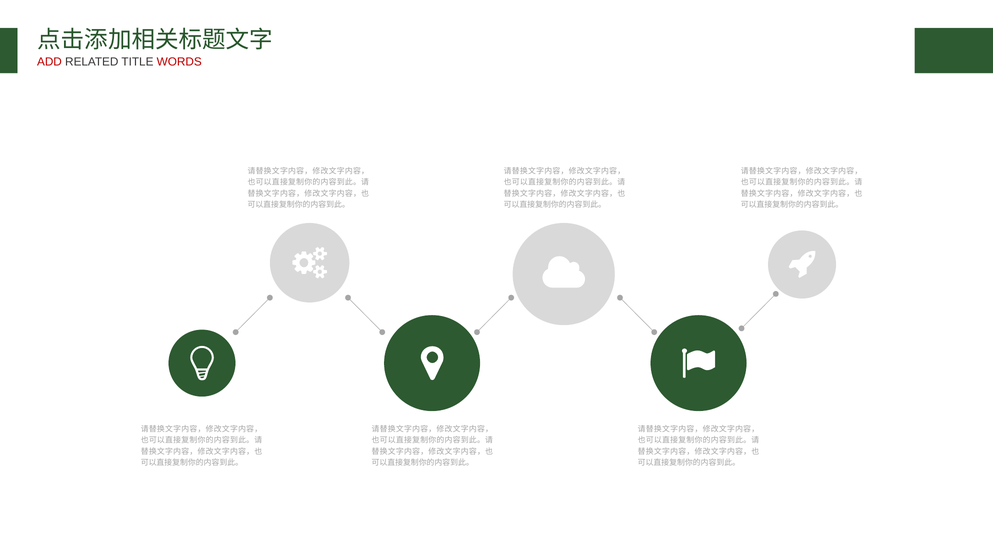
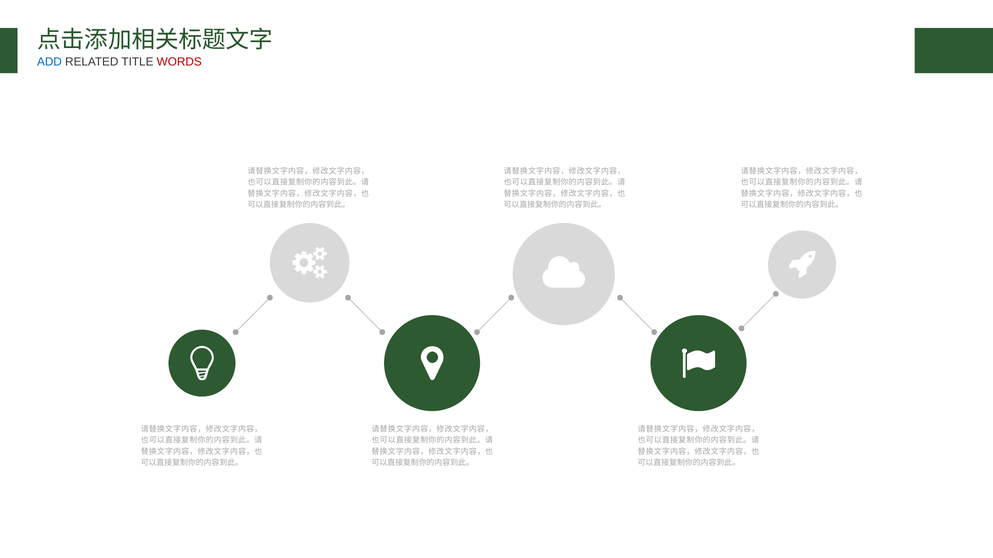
ADD colour: red -> blue (49, 62)
